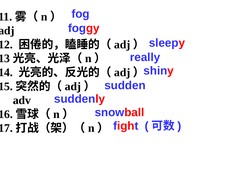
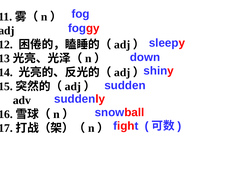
really: really -> down (145, 57)
